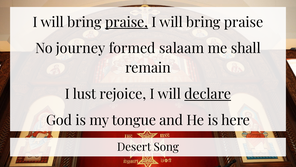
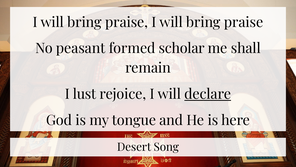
praise underline: present -> none (127, 22)
journey: journey -> peasant (81, 48)
salaam: salaam -> scholar (182, 48)
